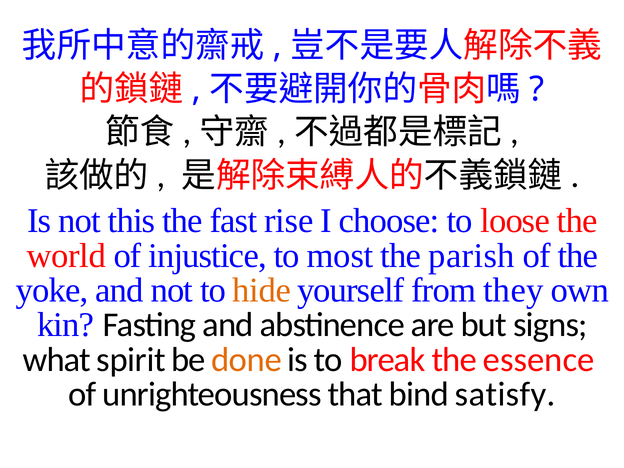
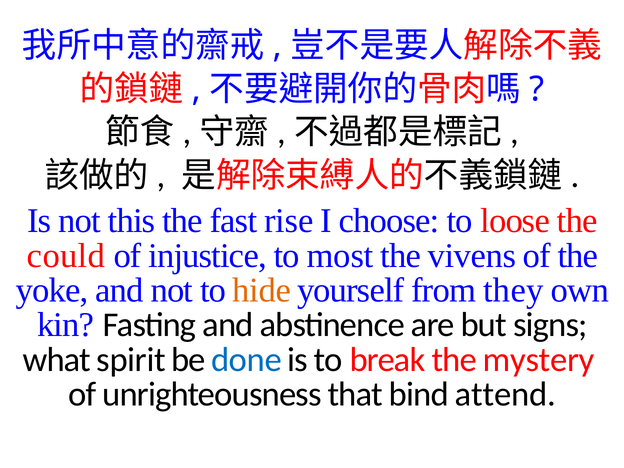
world: world -> could (66, 256)
parish: parish -> vivens (472, 256)
done colour: orange -> blue (246, 360)
essence: essence -> mystery (539, 360)
satisfy: satisfy -> attend (505, 394)
